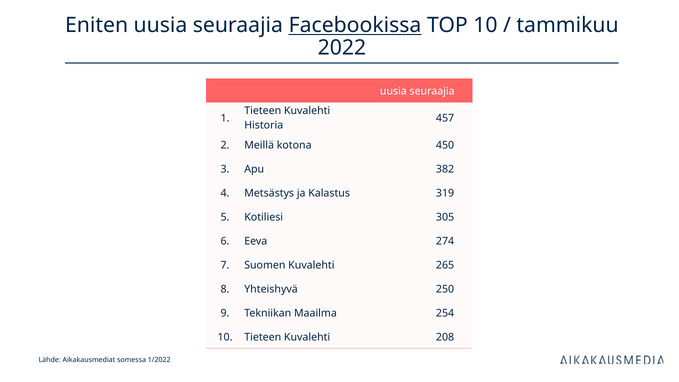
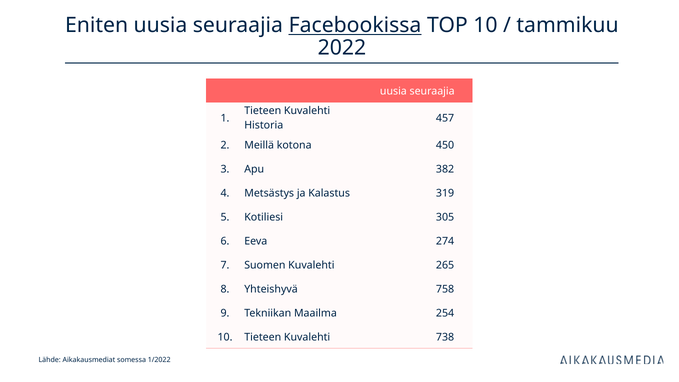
250: 250 -> 758 (445, 289)
208: 208 -> 738 (445, 337)
